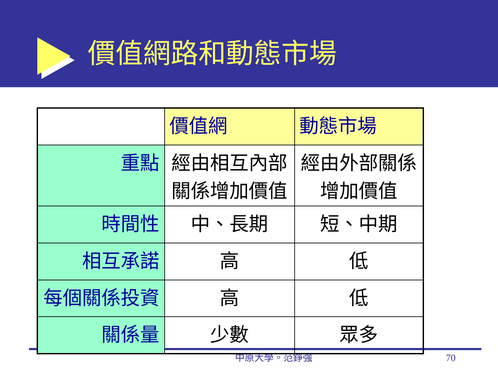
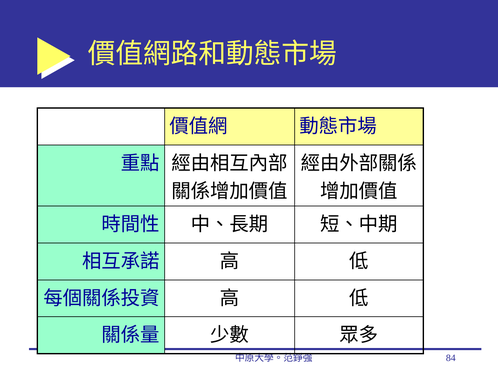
70: 70 -> 84 (451, 358)
